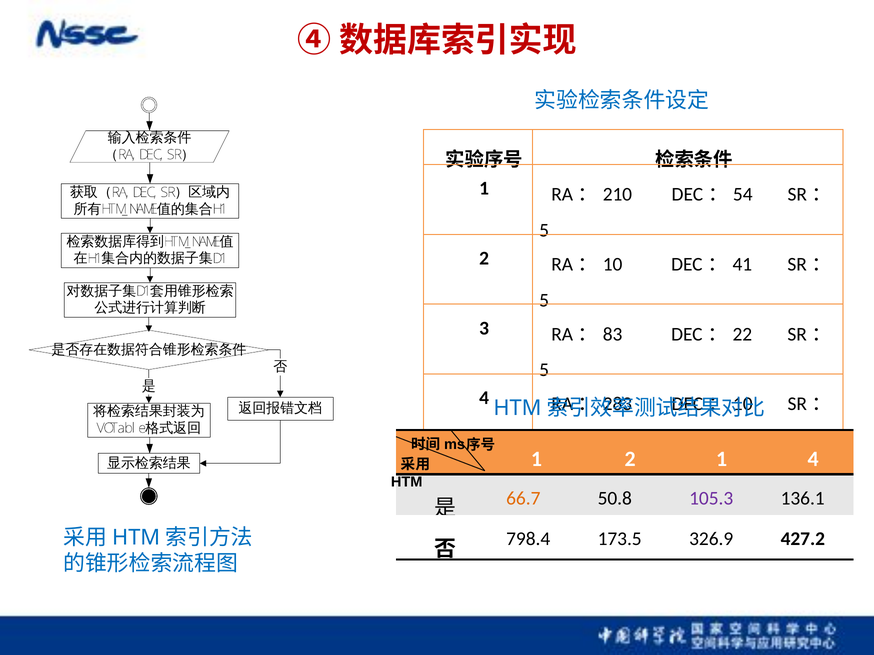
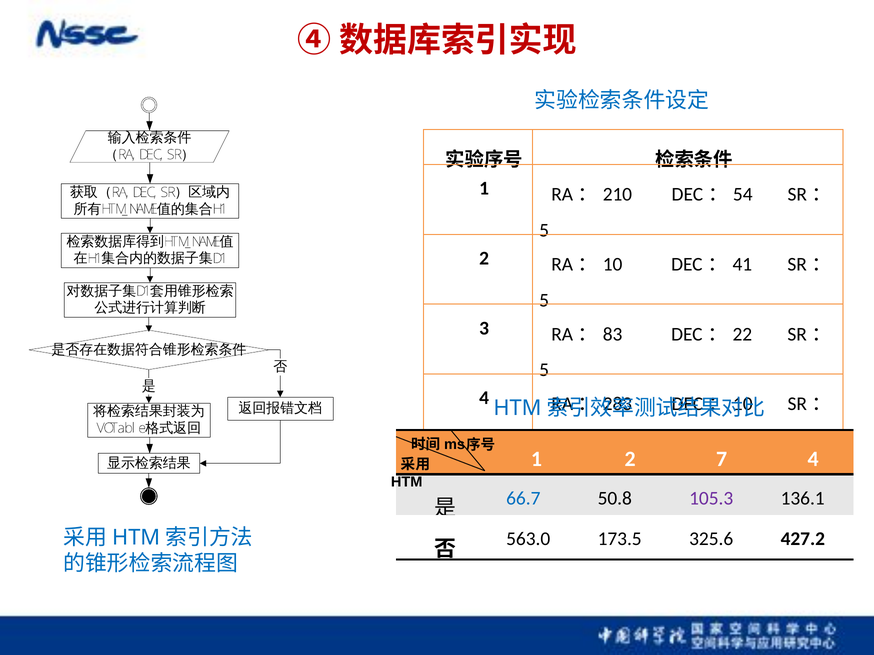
2 1: 1 -> 7 (722, 459)
66.7 colour: orange -> blue (523, 499)
798.4: 798.4 -> 563.0 (528, 539)
326.9: 326.9 -> 325.6 (711, 539)
